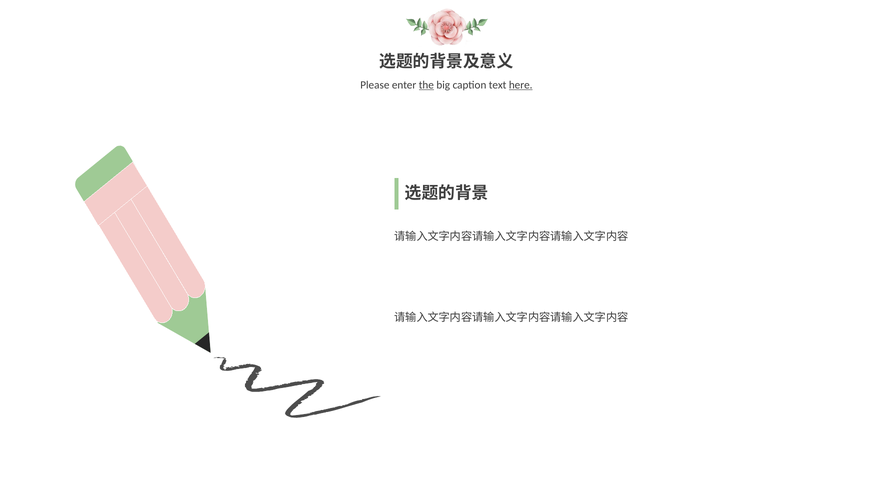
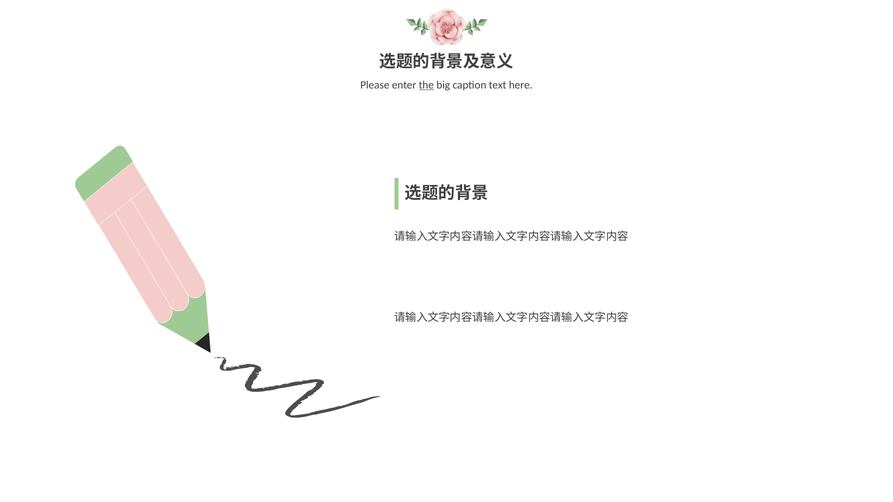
here underline: present -> none (521, 85)
